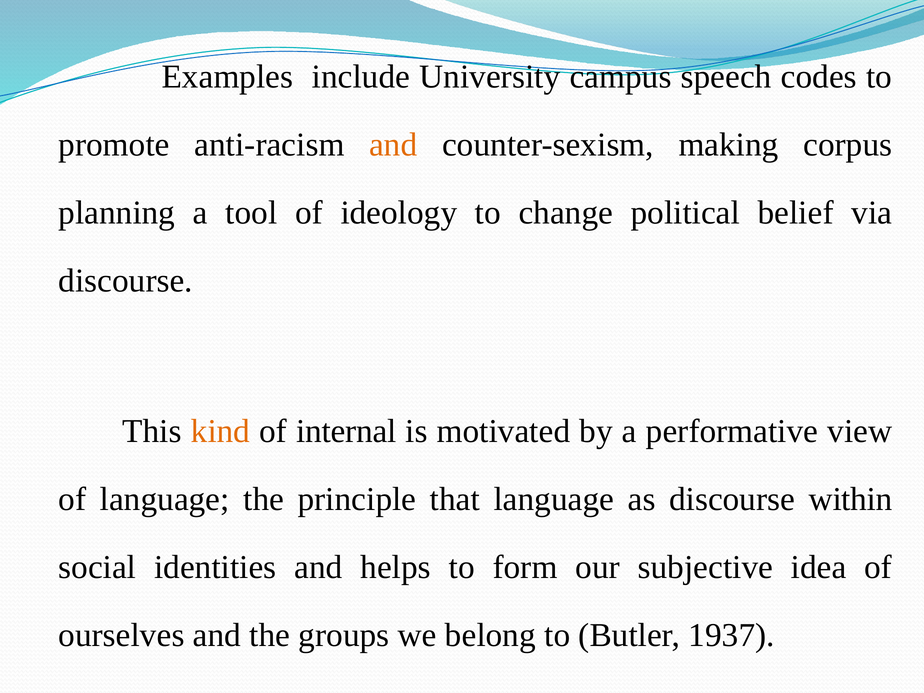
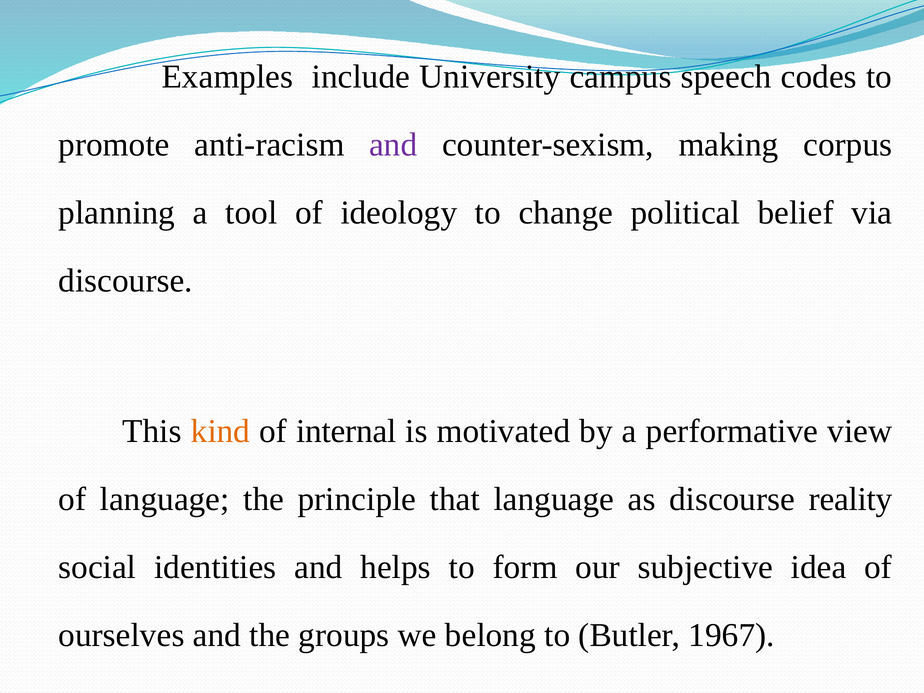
and colour: orange -> purple (393, 145)
within: within -> reality (851, 499)
1937: 1937 -> 1967 (732, 635)
